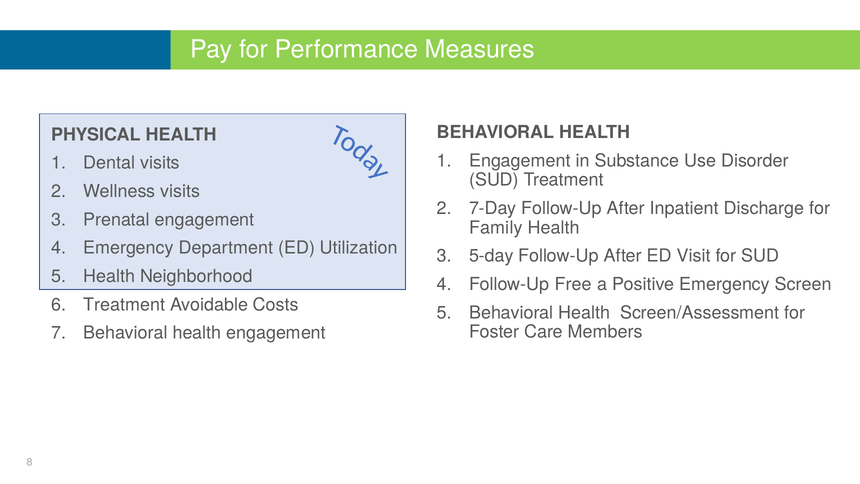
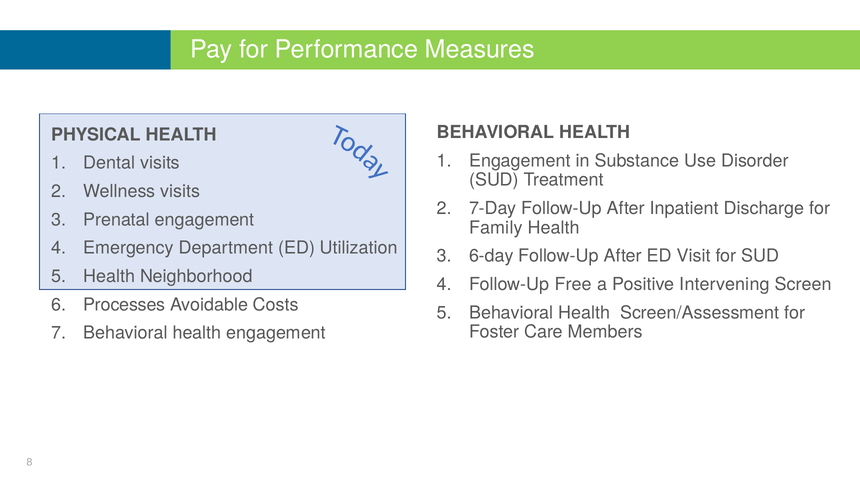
5-day: 5-day -> 6-day (491, 256)
Positive Emergency: Emergency -> Intervening (725, 284)
Treatment: Treatment -> Processes (124, 305)
